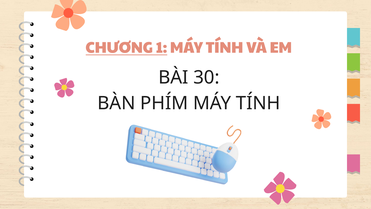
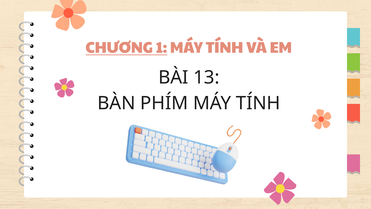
30: 30 -> 13 (206, 77)
